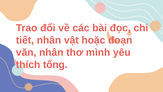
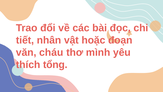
văn nhân: nhân -> cháu (51, 52)
